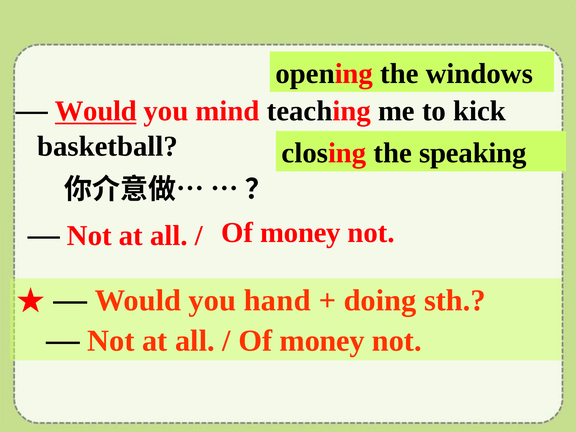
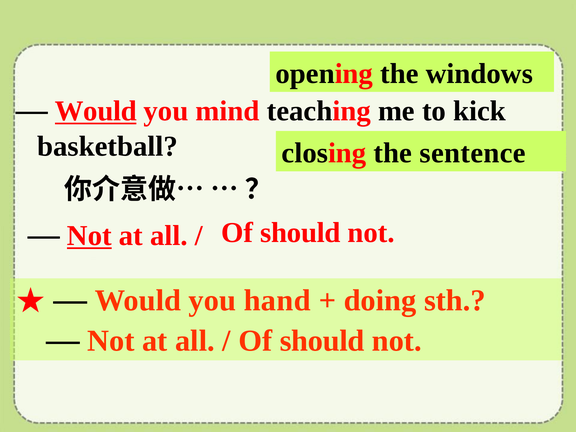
speaking: speaking -> sentence (473, 153)
money: money -> should (300, 233)
Not underline: none -> present (89, 236)
money: money -> should (322, 341)
